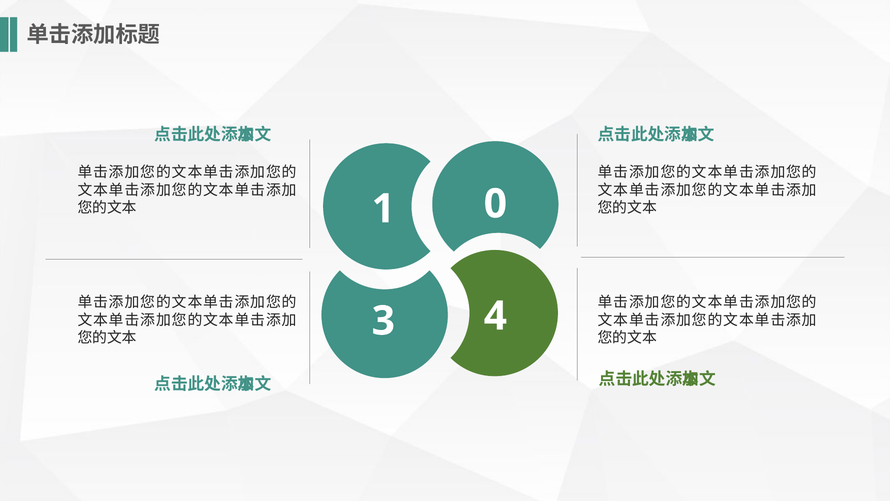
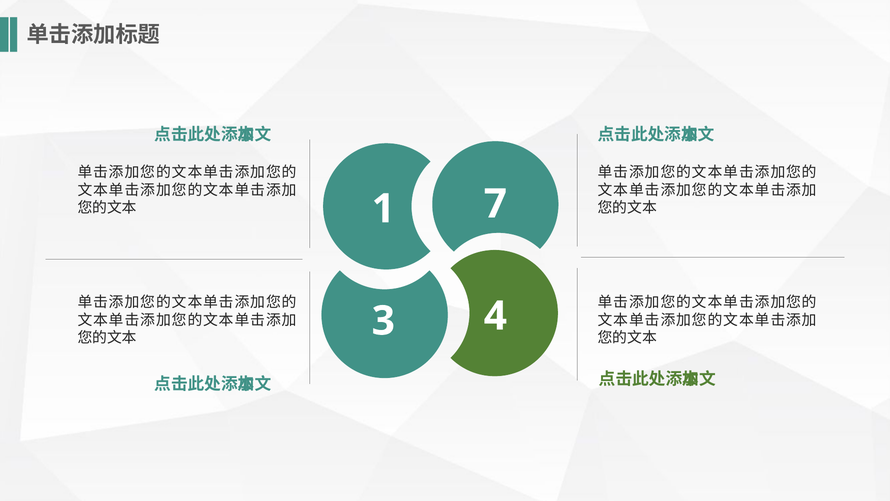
0: 0 -> 7 (495, 204)
